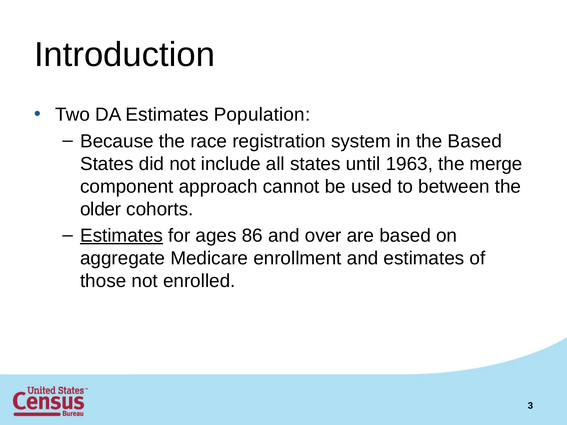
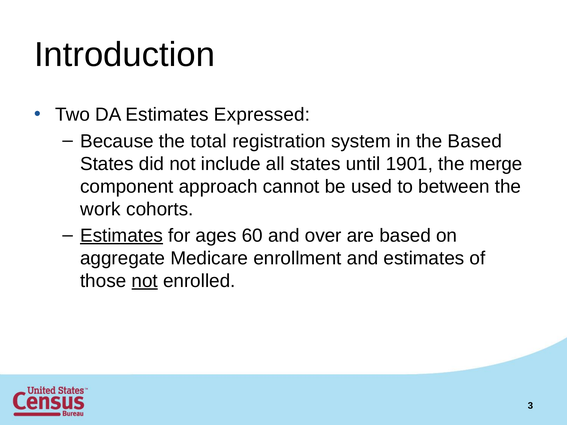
Population: Population -> Expressed (262, 115)
race: race -> total (209, 141)
1963: 1963 -> 1901 (409, 164)
older: older -> work (100, 209)
86: 86 -> 60 (252, 236)
not underline: none -> present (145, 281)
